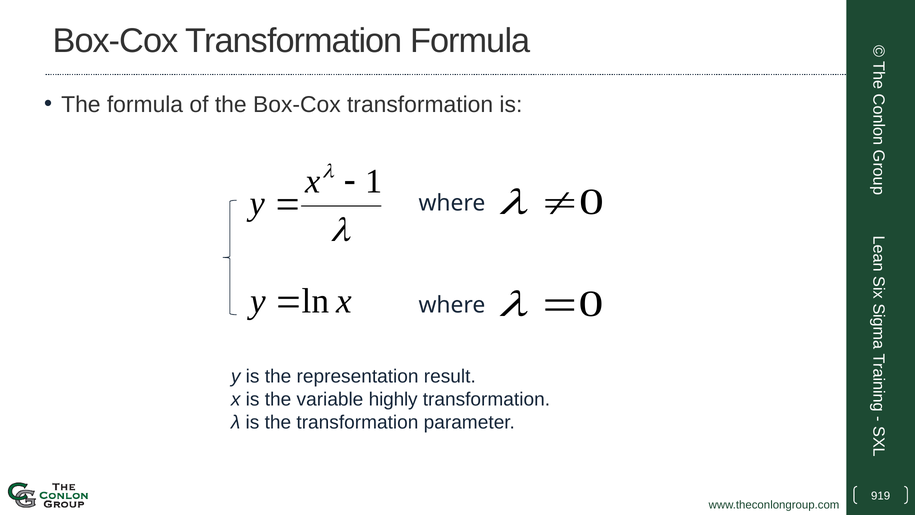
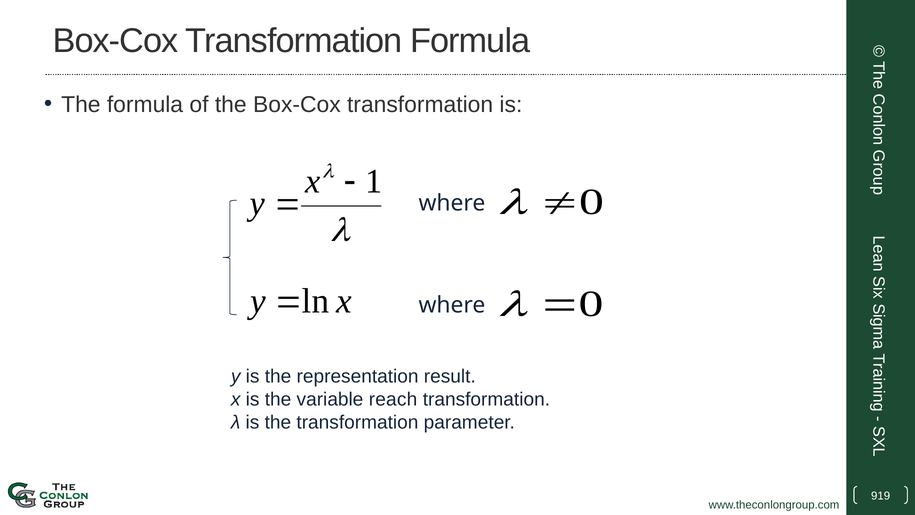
highly: highly -> reach (393, 399)
